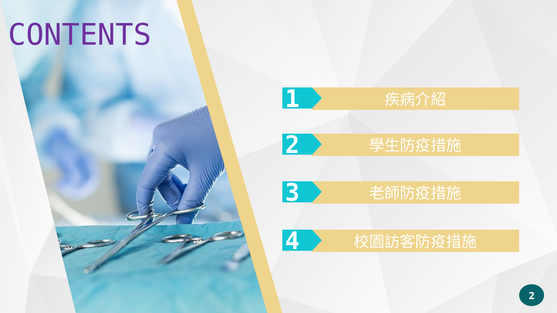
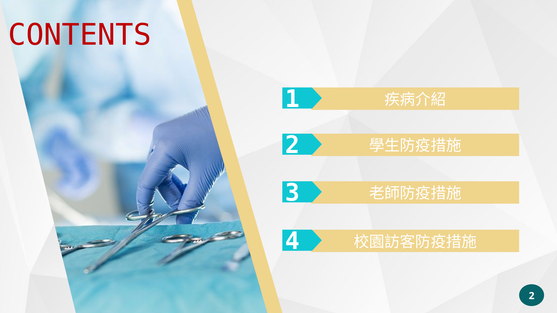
CONTENTS colour: purple -> red (80, 35)
